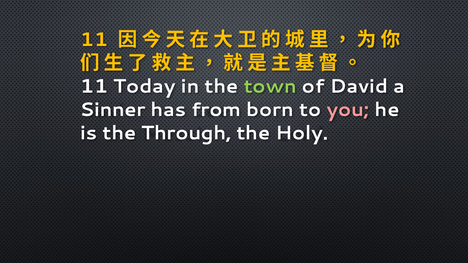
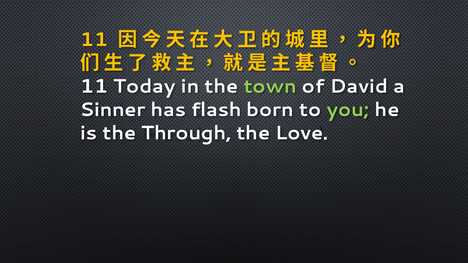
from: from -> flash (216, 110)
you colour: pink -> light green (348, 110)
Holy: Holy -> Love (302, 133)
